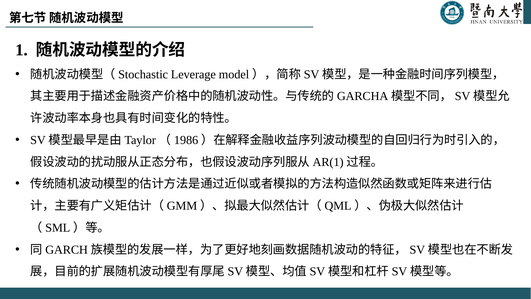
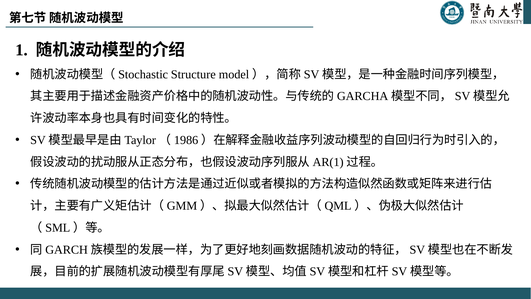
Leverage: Leverage -> Structure (193, 74)
